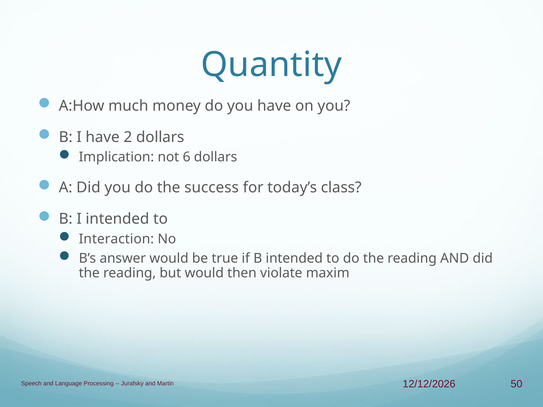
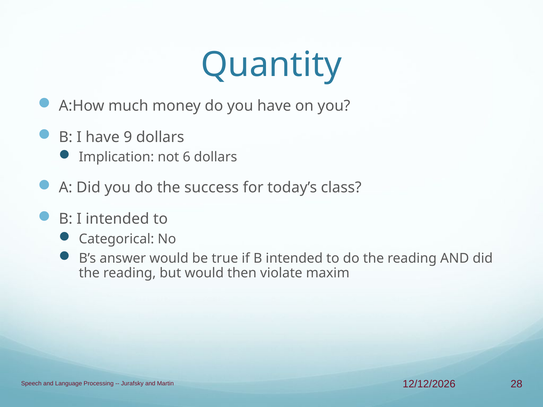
2: 2 -> 9 (128, 137)
Interaction: Interaction -> Categorical (116, 239)
50: 50 -> 28 (517, 384)
